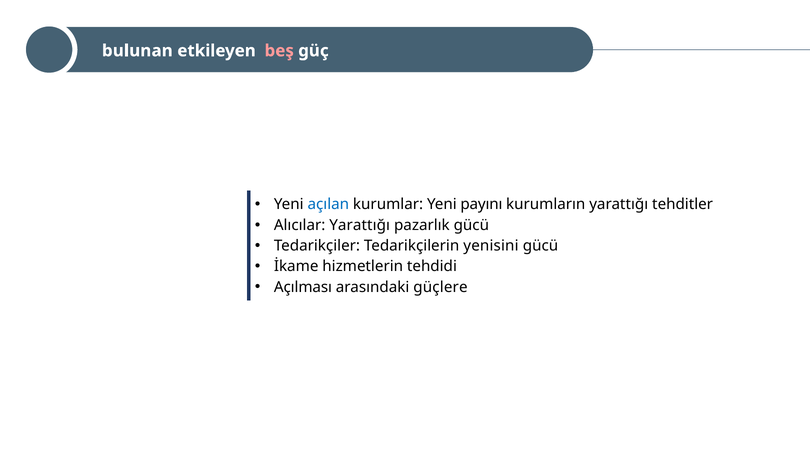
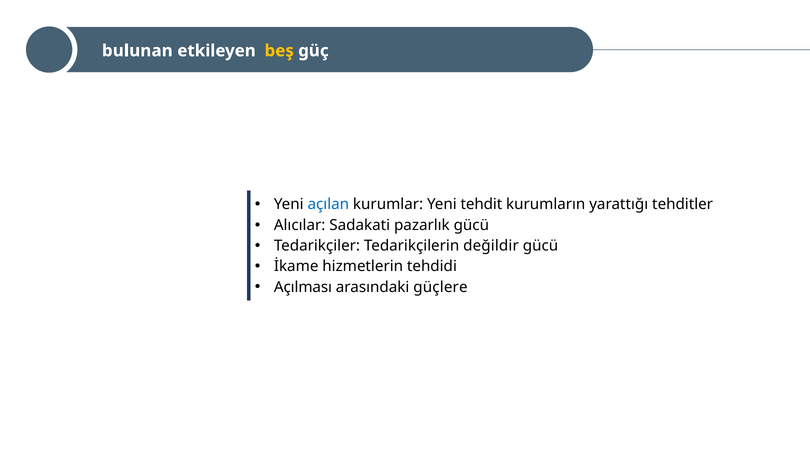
beş colour: pink -> yellow (279, 51)
payını: payını -> tehdit (481, 205)
Alıcılar Yarattığı: Yarattığı -> Sadakati (360, 225)
yenisini: yenisini -> değildir (491, 246)
